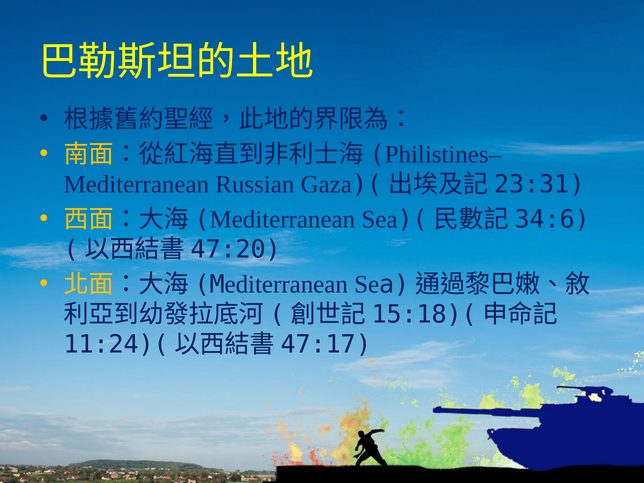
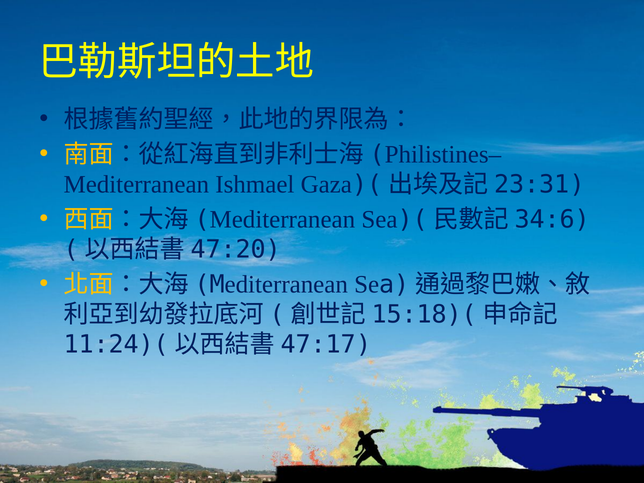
Russian: Russian -> Ishmael (255, 184)
